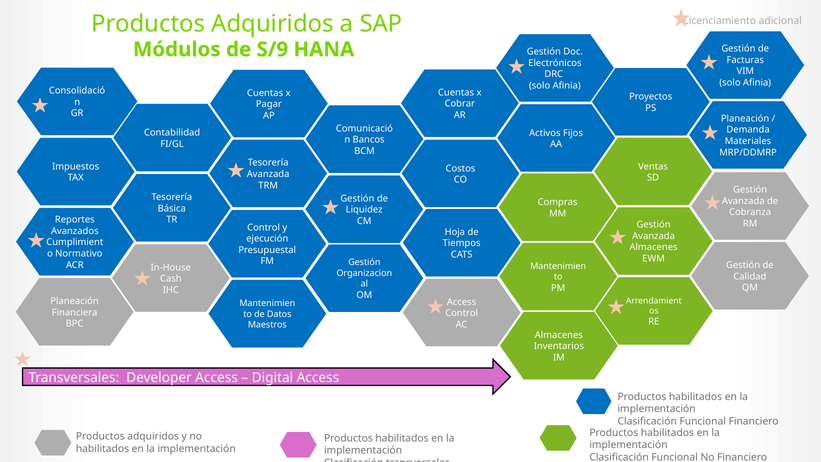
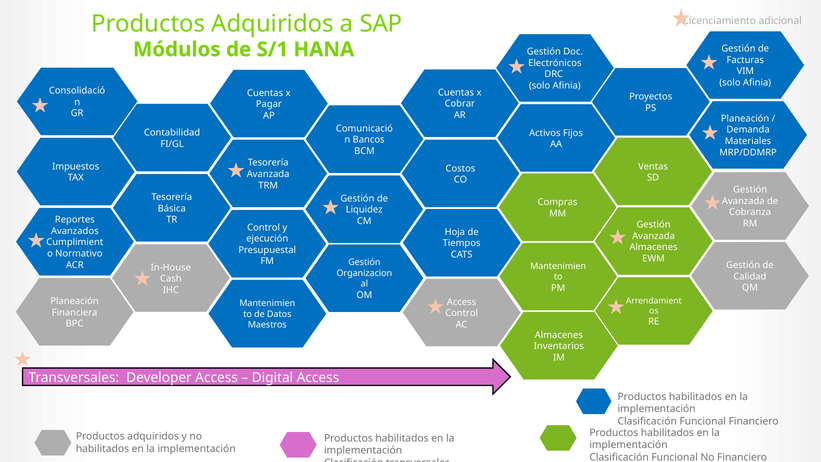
S/9: S/9 -> S/1 (272, 49)
